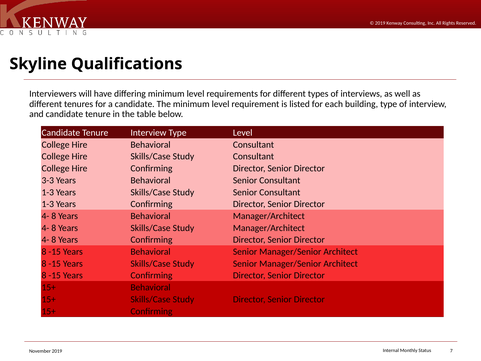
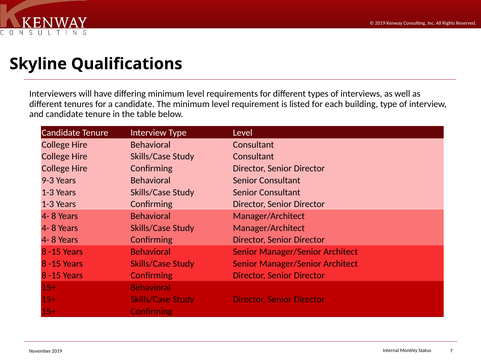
3-3: 3-3 -> 9-3 (48, 180)
